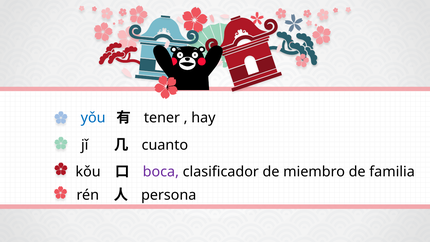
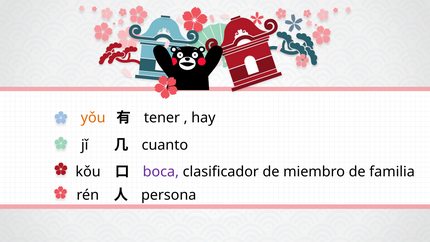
yǒu colour: blue -> orange (93, 118)
